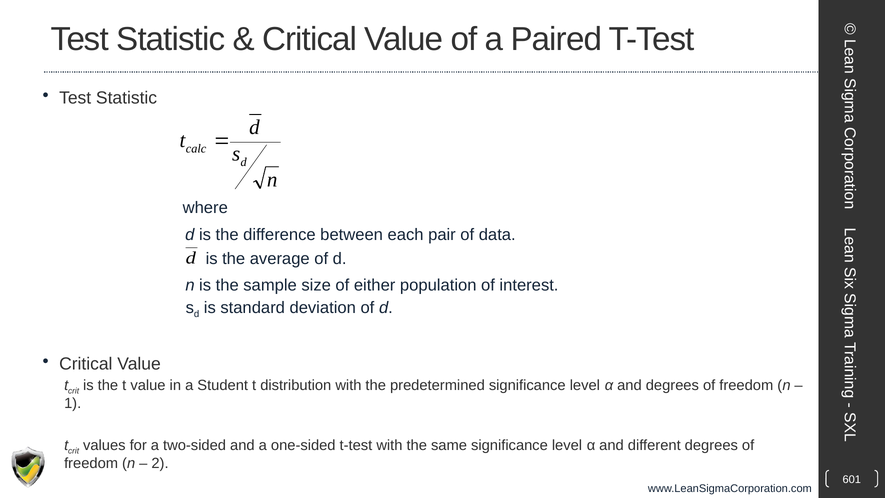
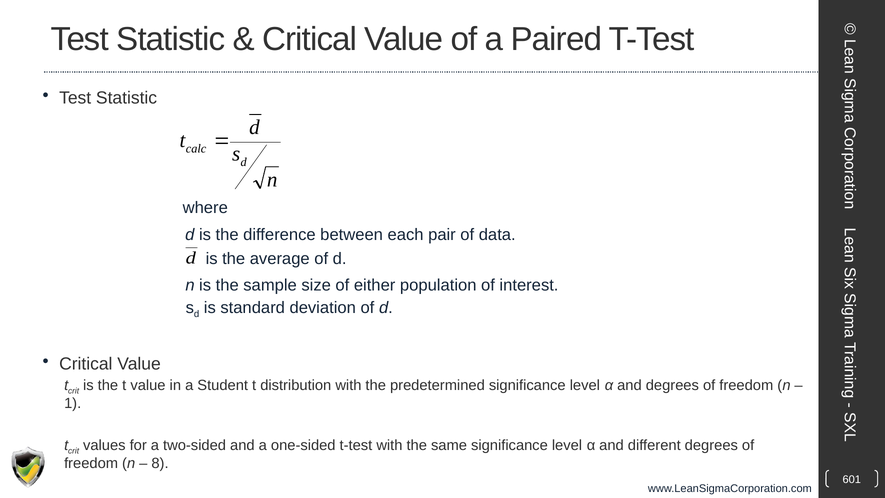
2: 2 -> 8 (160, 463)
